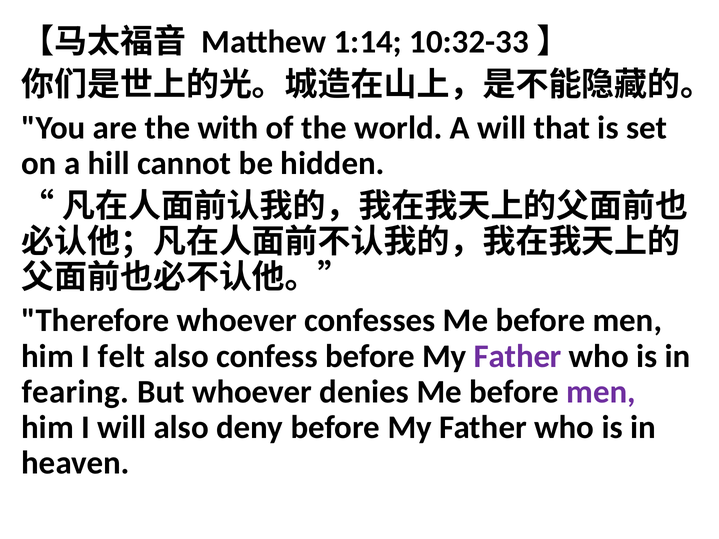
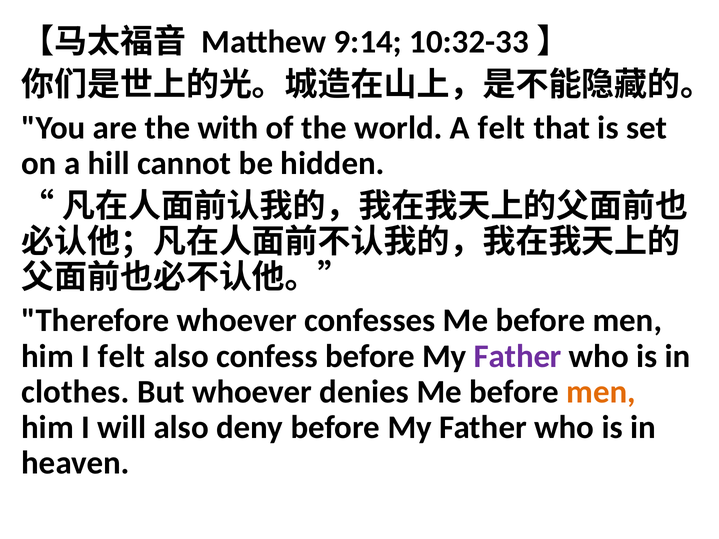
1:14: 1:14 -> 9:14 (368, 42)
A will: will -> felt (502, 128)
fearing: fearing -> clothes (75, 392)
men colour: purple -> orange (601, 392)
